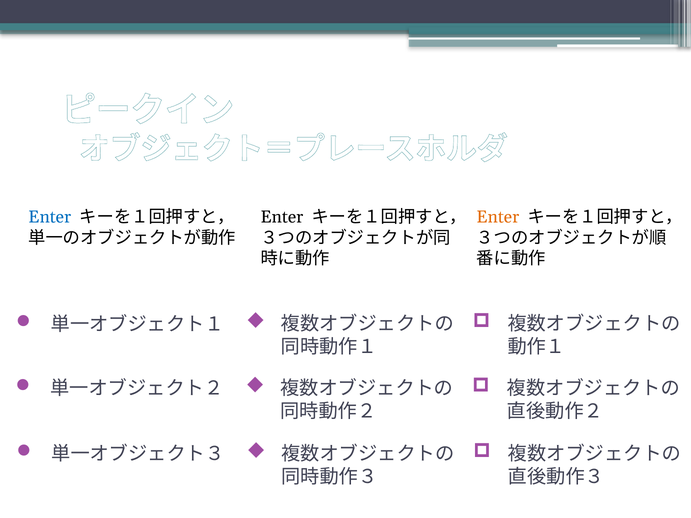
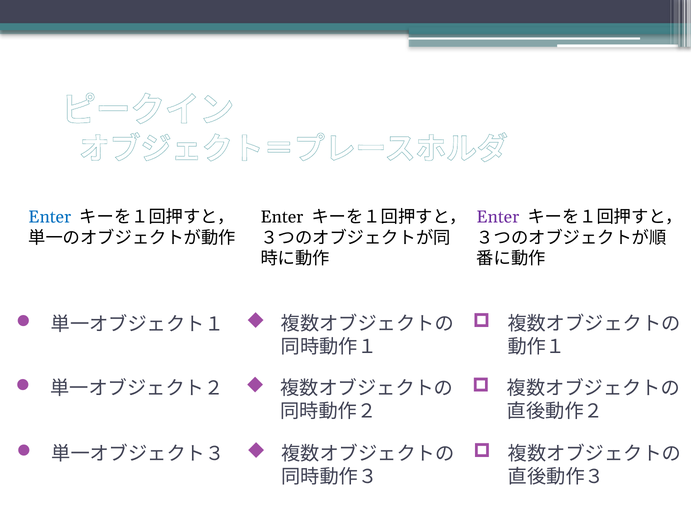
Enter colour: orange -> purple (498, 217)
